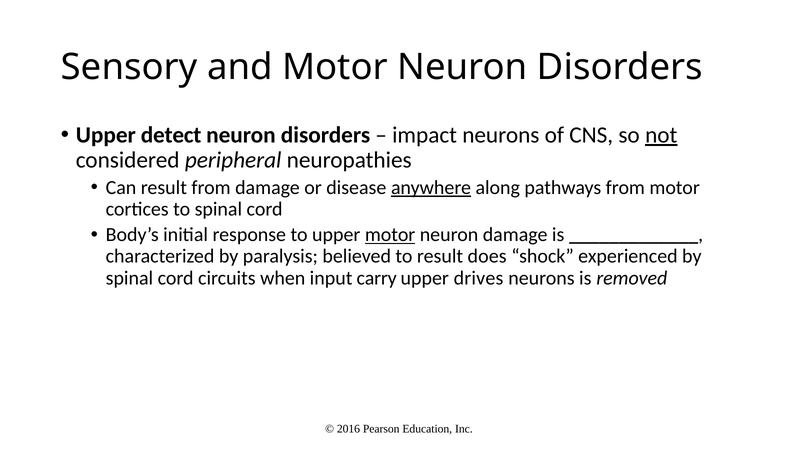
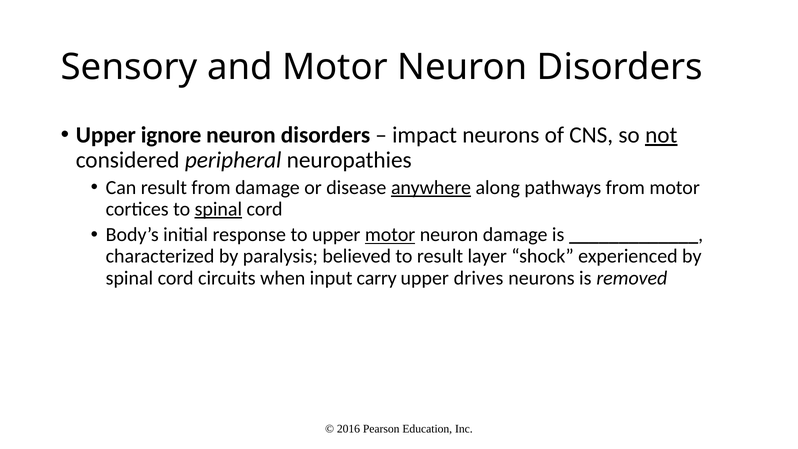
detect: detect -> ignore (171, 135)
spinal underline: none -> present (218, 209)
does: does -> layer (487, 256)
